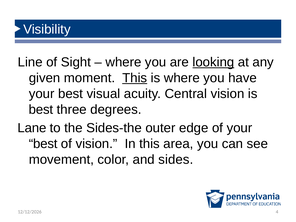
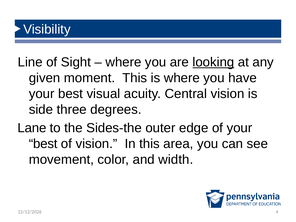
This underline: present -> none (135, 78)
best: best -> side (41, 109)
sides: sides -> width (176, 159)
